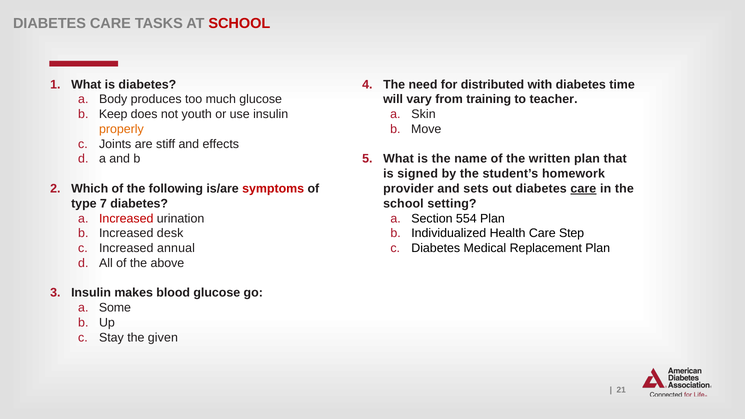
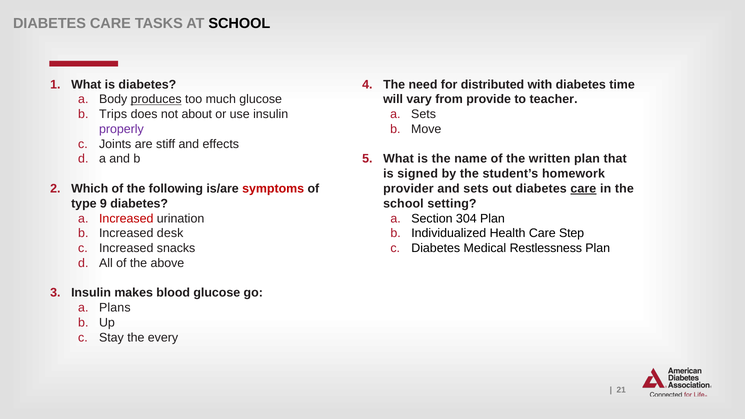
SCHOOL colour: red -> black (239, 24)
produces underline: none -> present (156, 99)
training: training -> provide (489, 99)
Keep: Keep -> Trips (113, 114)
youth: youth -> about (197, 114)
a Skin: Skin -> Sets (424, 114)
properly colour: orange -> purple (121, 129)
7: 7 -> 9 (103, 204)
554: 554 -> 304 (466, 218)
annual: annual -> snacks (176, 248)
Replacement: Replacement -> Restlessness (546, 248)
Some: Some -> Plans (115, 308)
given: given -> every (163, 338)
